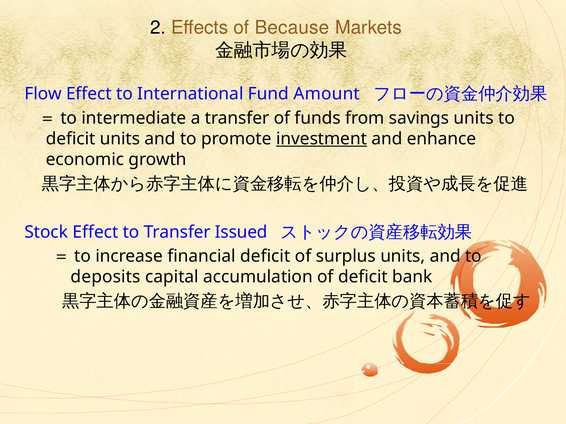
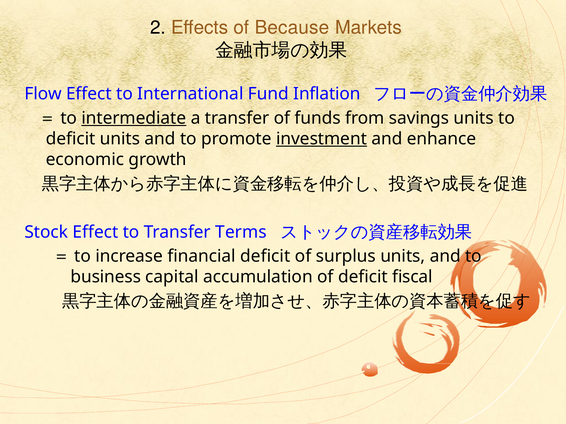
Amount: Amount -> Inflation (327, 94)
intermediate underline: none -> present (134, 118)
Issued: Issued -> Terms (241, 232)
deposits: deposits -> business (106, 277)
bank: bank -> fiscal (412, 277)
